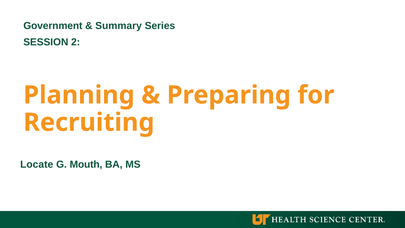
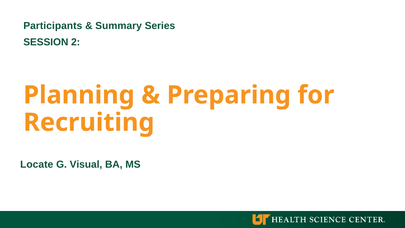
Government: Government -> Participants (53, 26)
Mouth: Mouth -> Visual (86, 164)
